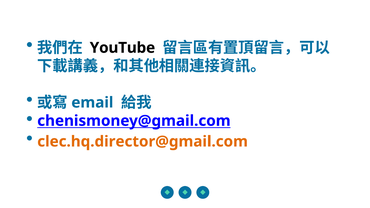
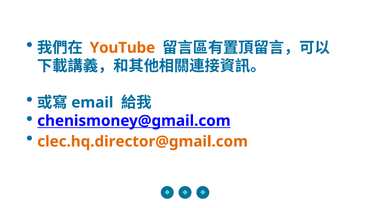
YouTube colour: black -> orange (122, 48)
